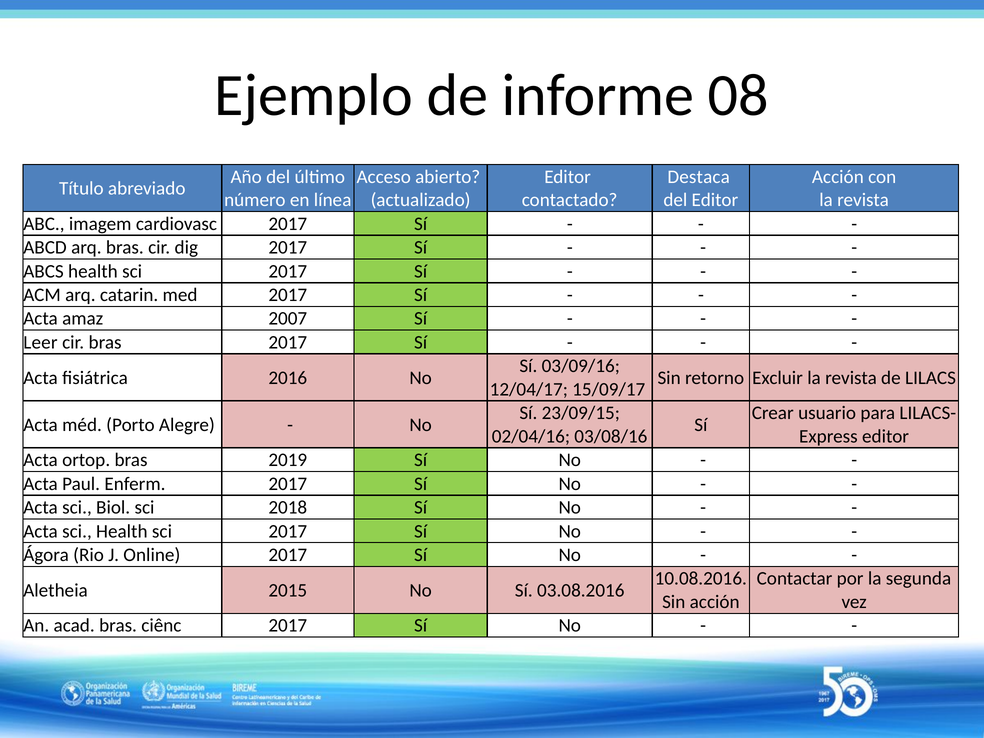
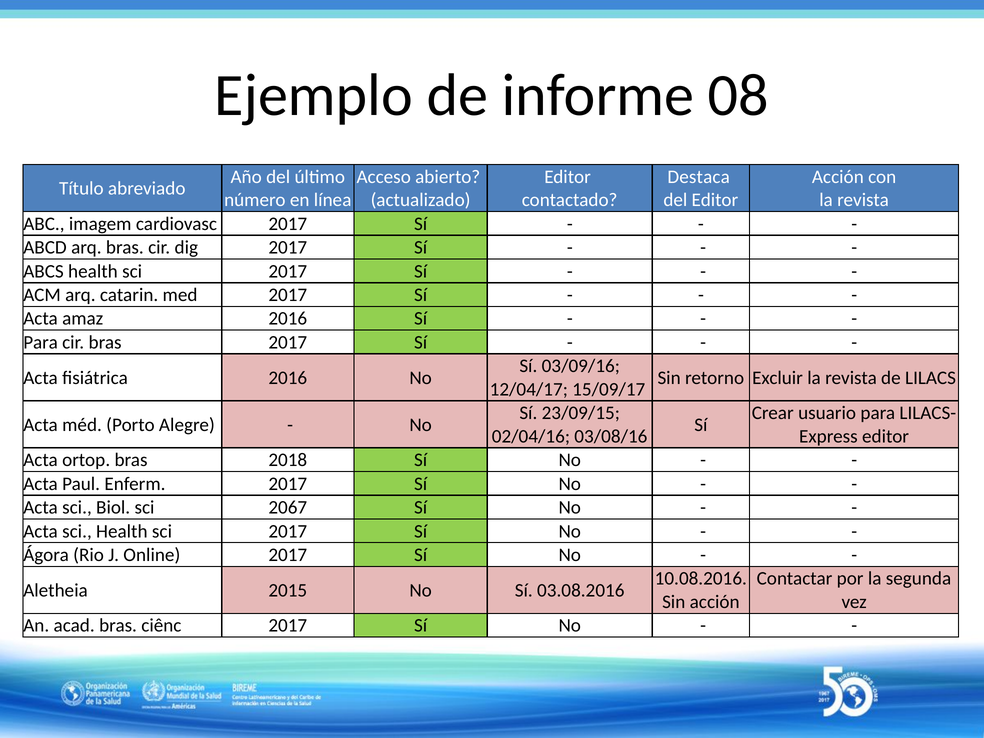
amaz 2007: 2007 -> 2016 (288, 319)
Leer: Leer -> Para (41, 342)
2019: 2019 -> 2018 (288, 460)
2018: 2018 -> 2067 (288, 507)
